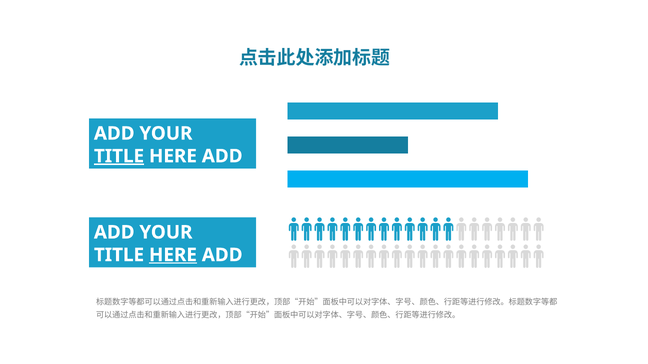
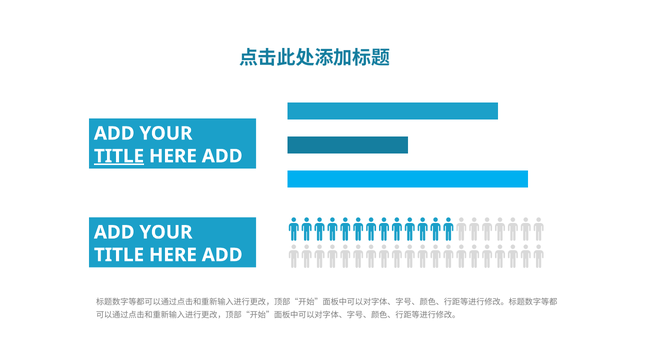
HERE underline: present -> none (173, 255)
